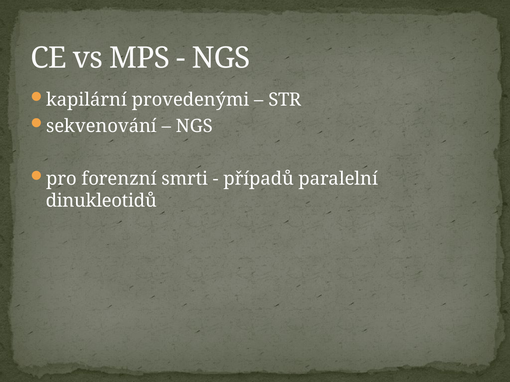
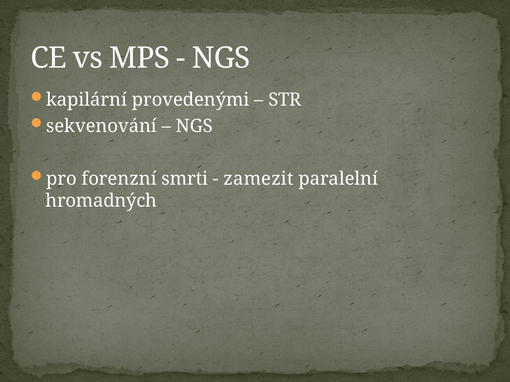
případů: případů -> zamezit (259, 179)
dinukleotidů: dinukleotidů -> hromadných (101, 201)
